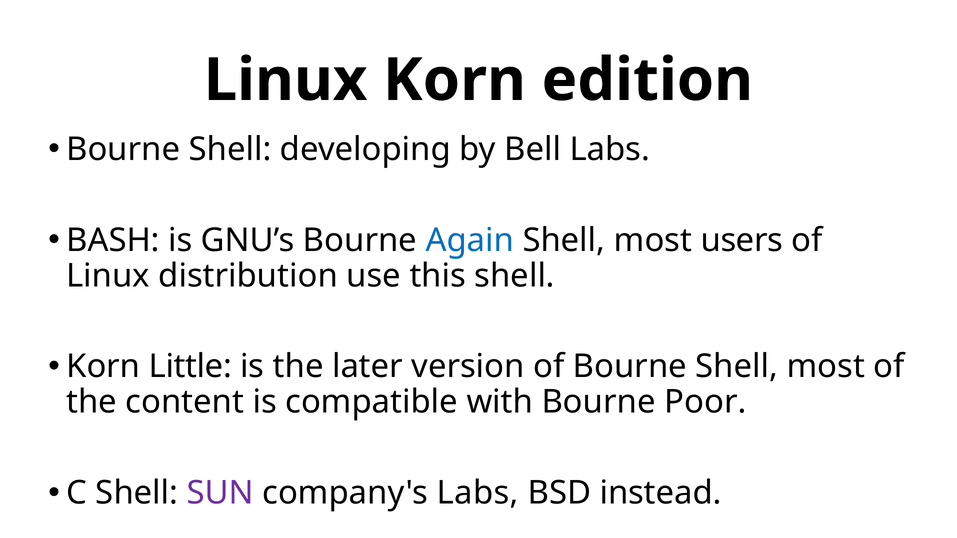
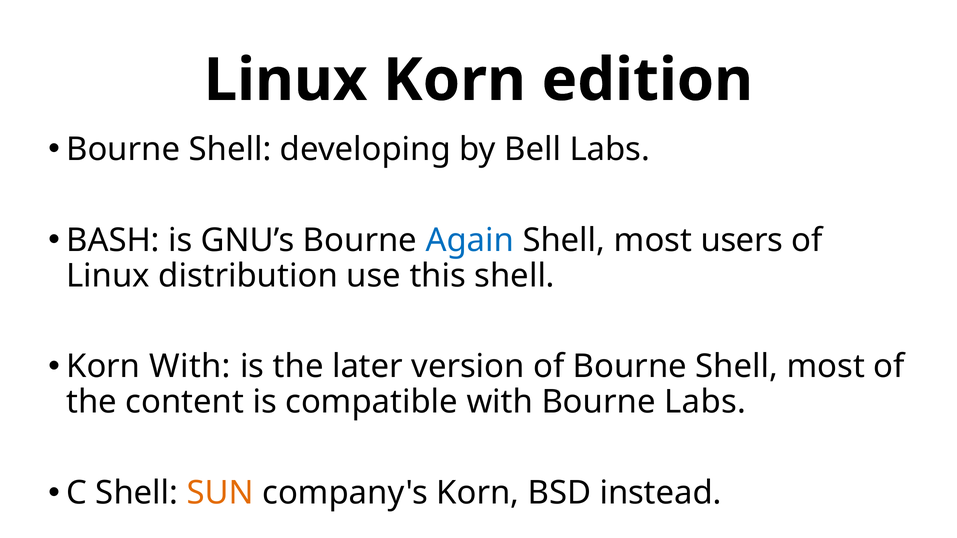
Korn Little: Little -> With (190, 367)
Bourne Poor: Poor -> Labs (705, 402)
SUN colour: purple -> orange (220, 493)
company's Labs: Labs -> Korn (478, 493)
